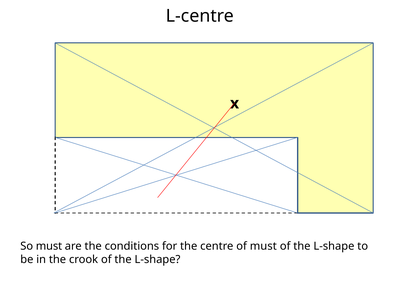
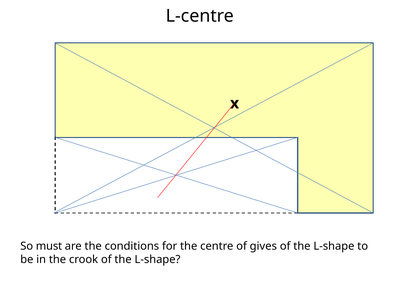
of must: must -> gives (263, 246)
